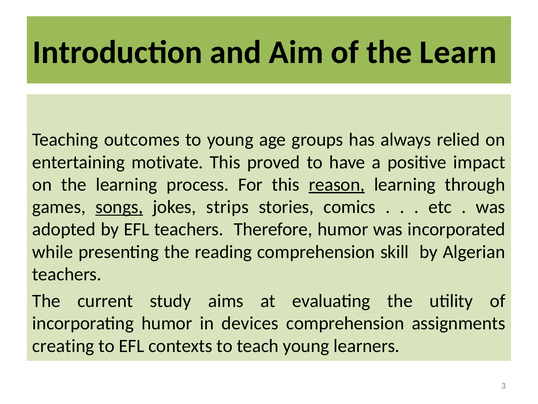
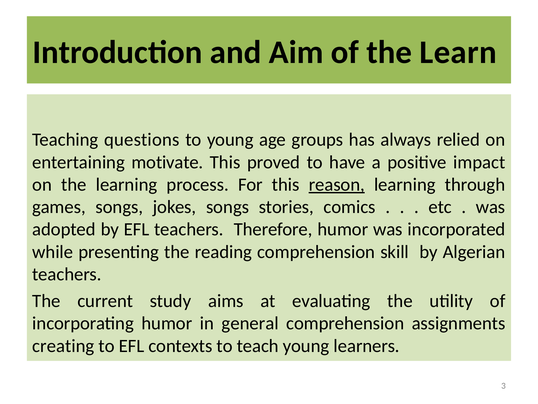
outcomes: outcomes -> questions (142, 140)
songs underline: present -> none (119, 207)
jokes strips: strips -> songs (228, 207)
devices: devices -> general (250, 323)
